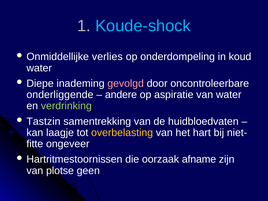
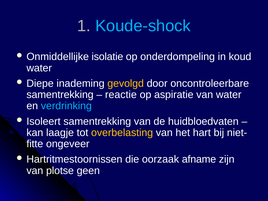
verlies: verlies -> isolatie (107, 57)
gevolgd colour: pink -> yellow (126, 83)
onderliggende: onderliggende -> samentrekking (60, 95)
andere: andere -> reactie (121, 95)
verdrinking colour: light green -> light blue (66, 106)
Tastzin: Tastzin -> Isoleert (44, 121)
